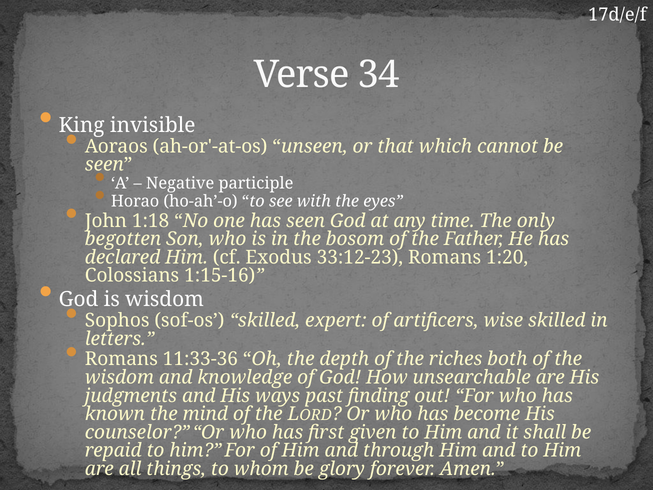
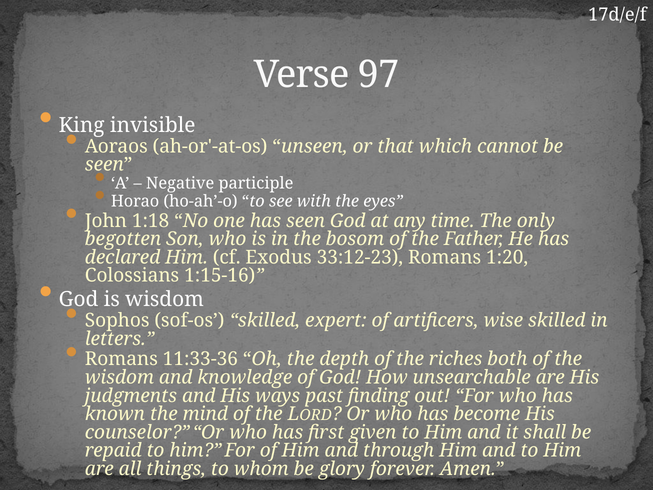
34: 34 -> 97 (379, 75)
